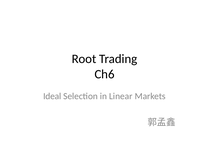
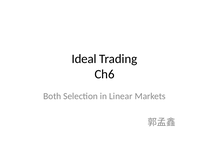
Root: Root -> Ideal (84, 59)
Ideal: Ideal -> Both (52, 96)
